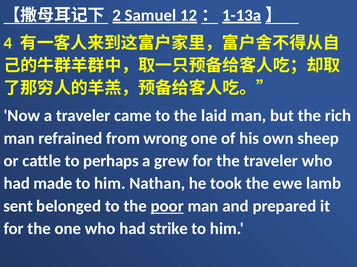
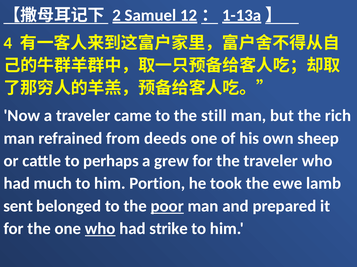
laid: laid -> still (214, 116)
wrong: wrong -> deeds (165, 139)
made: made -> much (53, 184)
Nathan: Nathan -> Portion (157, 184)
who underline: none -> present (100, 229)
